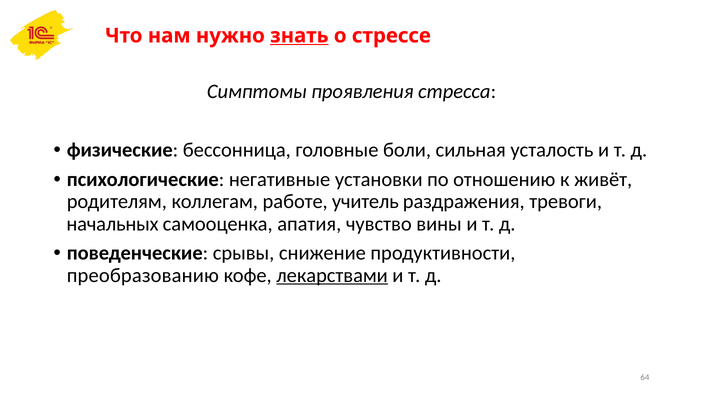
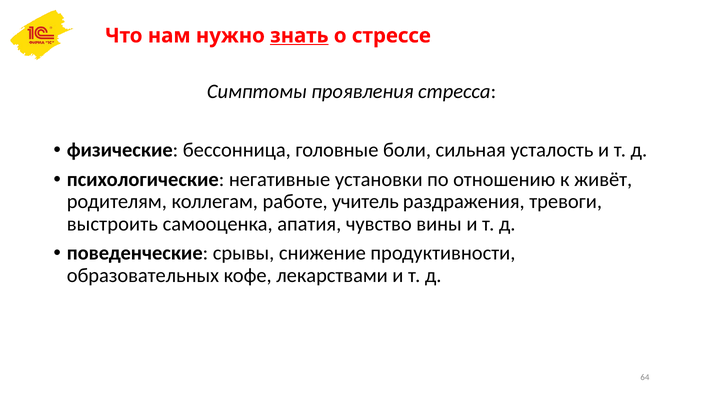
начальных: начальных -> выстроить (112, 224)
преобразованию: преобразованию -> образовательных (143, 276)
лекарствами underline: present -> none (332, 276)
